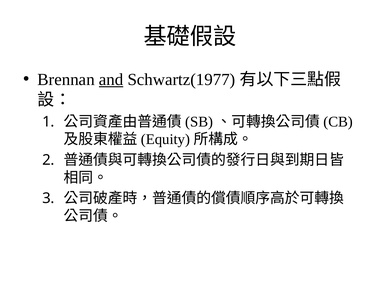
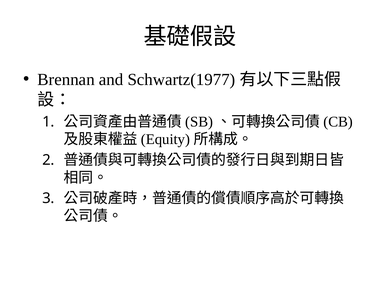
and underline: present -> none (111, 80)
